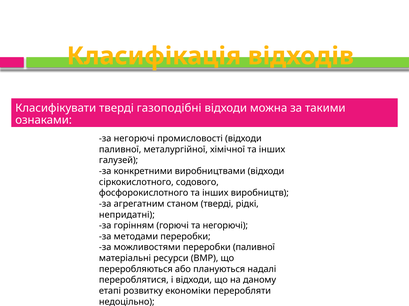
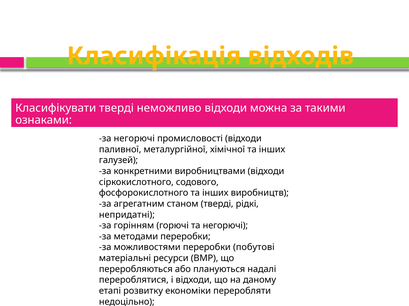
газоподібні: газоподібні -> неможливо (169, 108)
переробки паливної: паливної -> побутові (254, 248)
